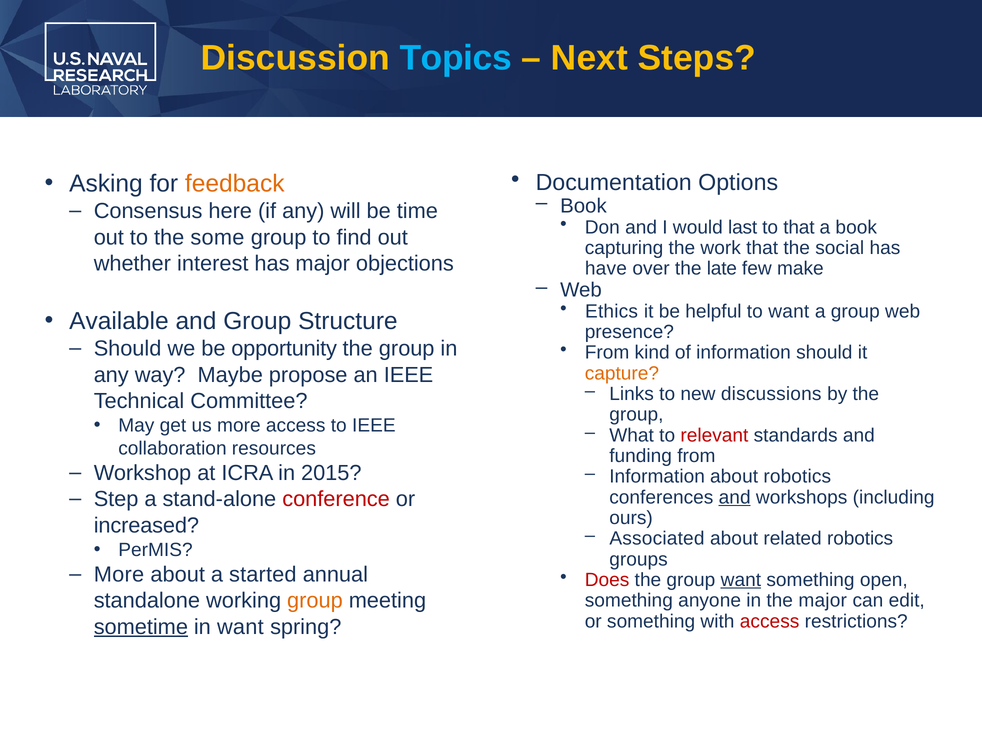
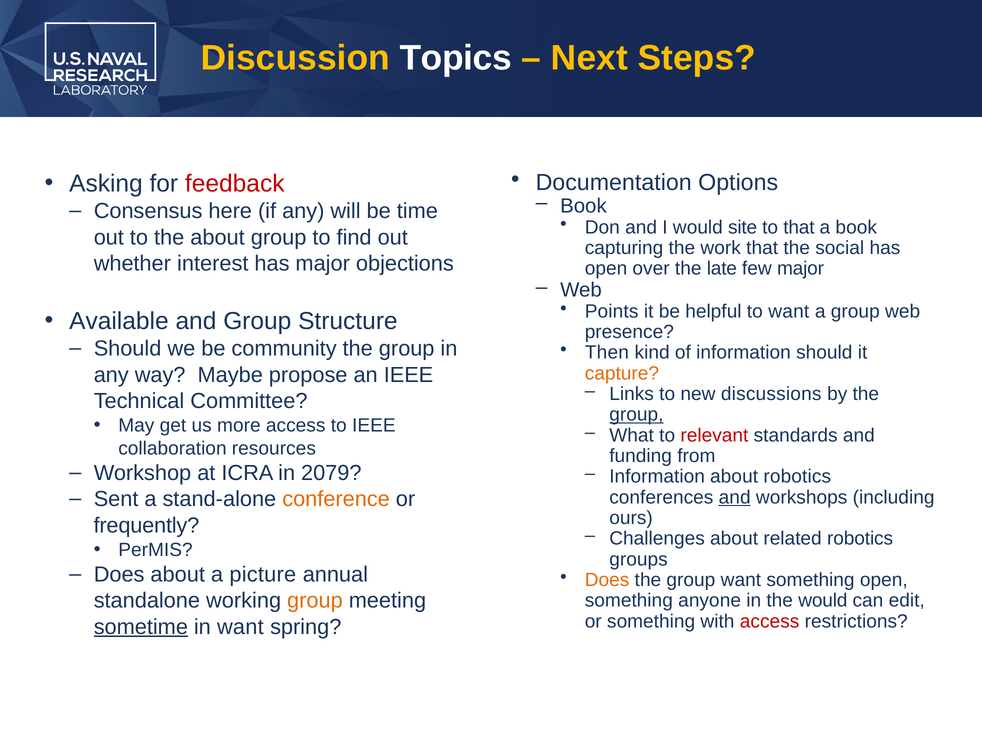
Topics colour: light blue -> white (456, 58)
feedback colour: orange -> red (235, 184)
last: last -> site (743, 227)
the some: some -> about (218, 237)
have: have -> open (606, 268)
few make: make -> major (801, 268)
Ethics: Ethics -> Points (612, 311)
opportunity: opportunity -> community (284, 348)
From: From -> Then (607, 352)
group underline: none -> present (636, 414)
2015: 2015 -> 2079 (331, 473)
Step: Step -> Sent (116, 499)
conference colour: red -> orange (336, 499)
increased: increased -> frequently (146, 525)
Associated: Associated -> Challenges (657, 538)
More: More -> Does (119, 574)
started: started -> picture (263, 574)
Does colour: red -> orange (607, 579)
want underline: present -> none (741, 579)
the major: major -> would (823, 600)
